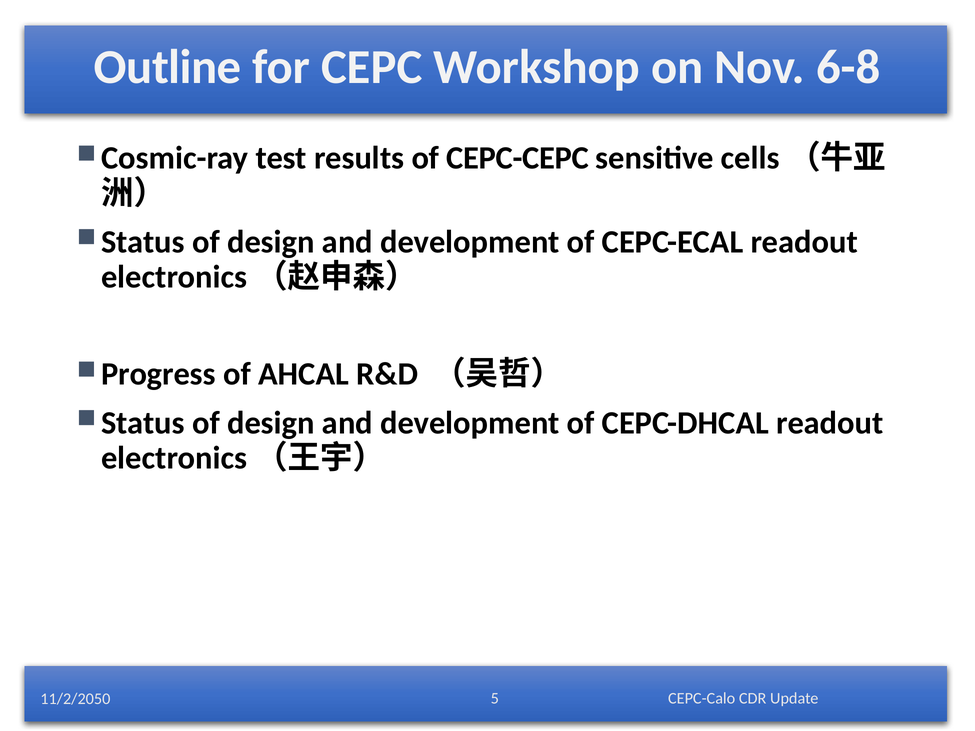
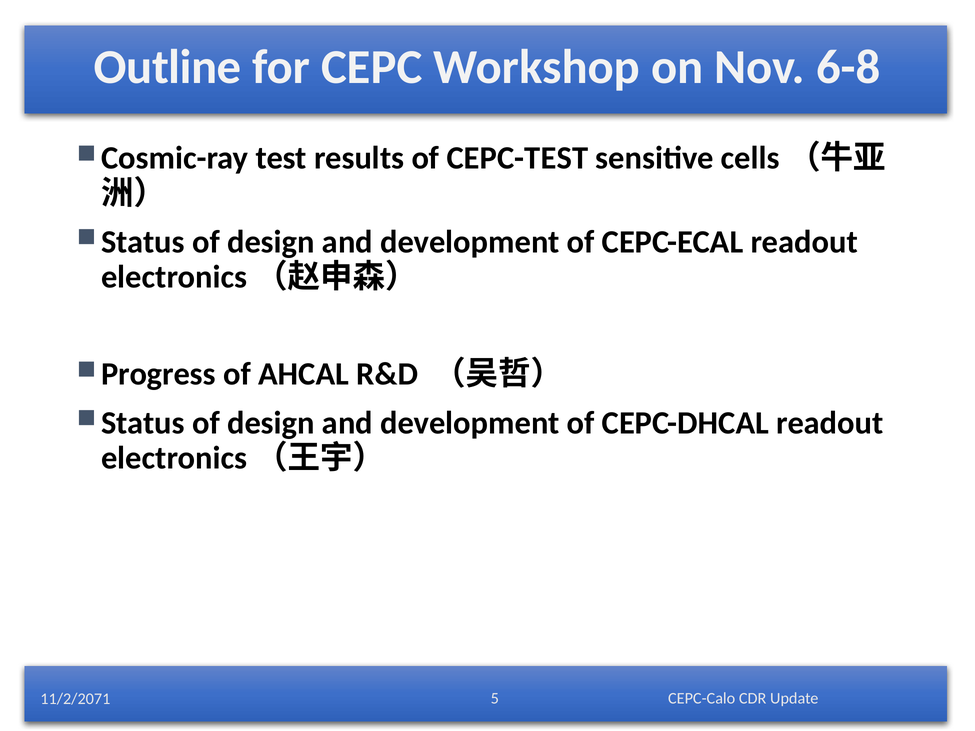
CEPC-CEPC: CEPC-CEPC -> CEPC-TEST (517, 158)
11/2/2050: 11/2/2050 -> 11/2/2071 (75, 699)
